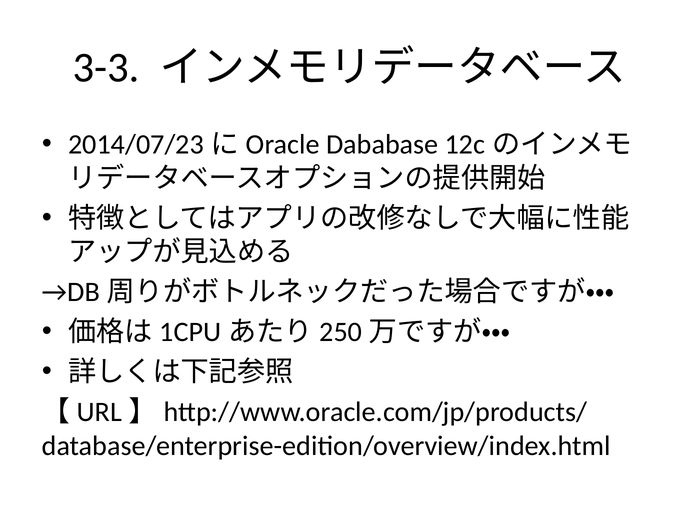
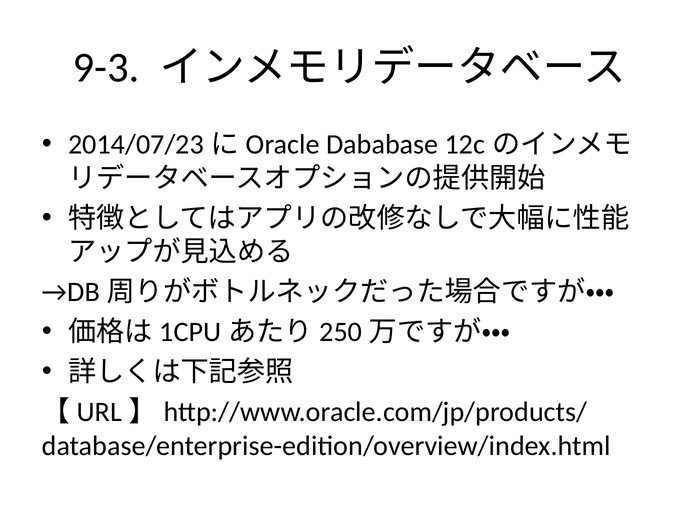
3-3: 3-3 -> 9-3 (106, 68)
